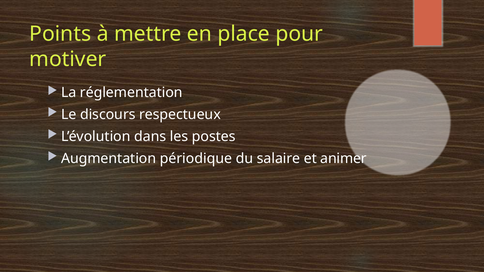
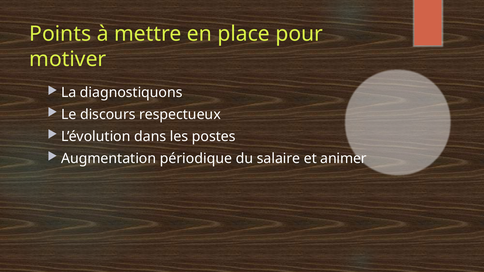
réglementation: réglementation -> diagnostiquons (131, 93)
